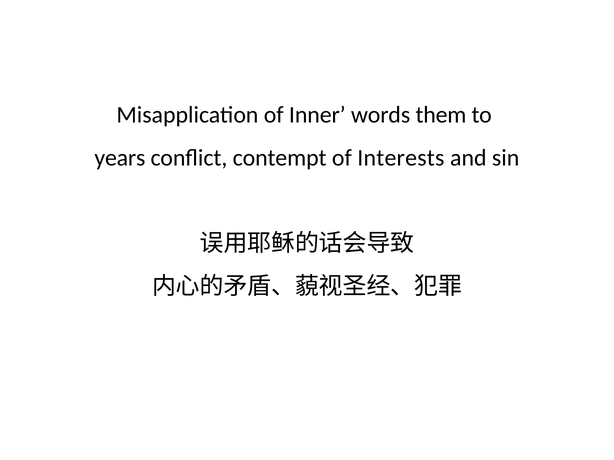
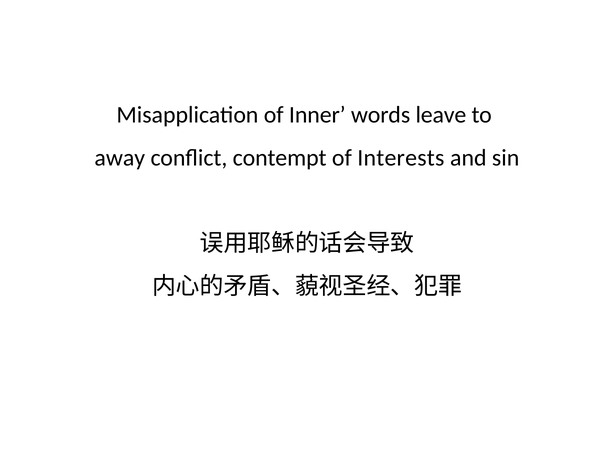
them: them -> leave (441, 115)
years: years -> away (120, 158)
